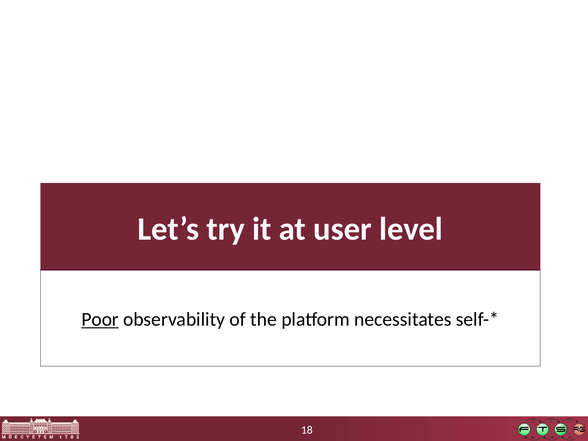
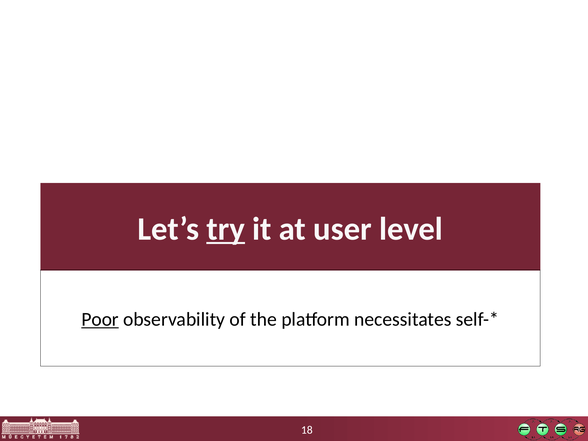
try underline: none -> present (226, 229)
